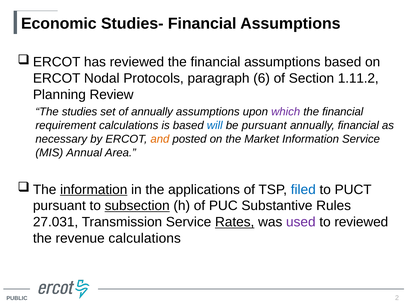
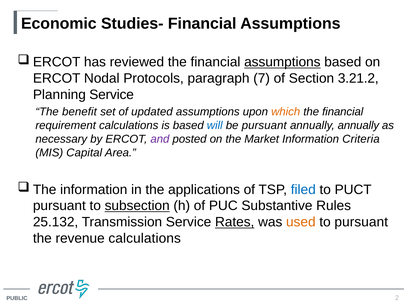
assumptions underline: none -> present (282, 62)
6: 6 -> 7 (262, 78)
1.11.2: 1.11.2 -> 3.21.2 (358, 78)
Planning Review: Review -> Service (112, 95)
studies: studies -> benefit (79, 112)
of annually: annually -> updated (152, 112)
which colour: purple -> orange (286, 112)
annually financial: financial -> annually (358, 125)
and colour: orange -> purple (160, 139)
Information Service: Service -> Criteria (361, 139)
Annual: Annual -> Capital (84, 153)
information underline: present -> none (94, 190)
27.031: 27.031 -> 25.132 (56, 222)
used colour: purple -> orange (301, 222)
to reviewed: reviewed -> pursuant (361, 222)
